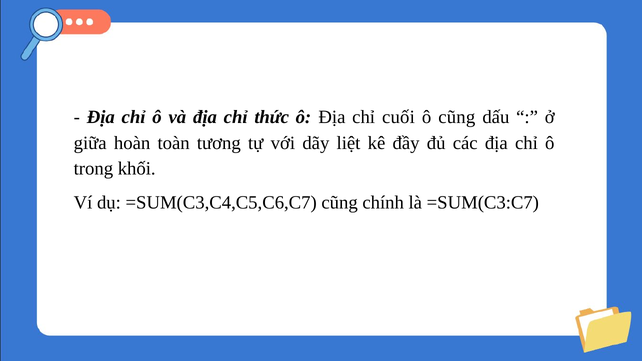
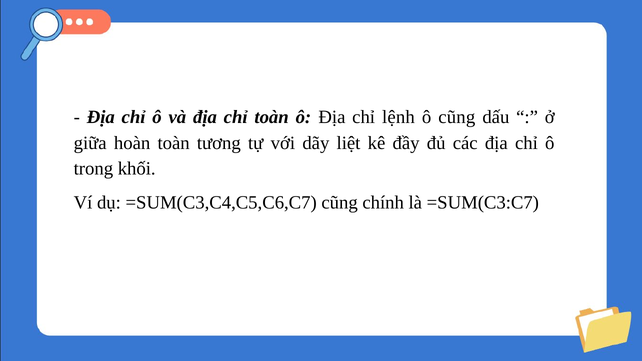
chỉ thức: thức -> toàn (272, 117)
cuối: cuối -> lệnh (398, 117)
